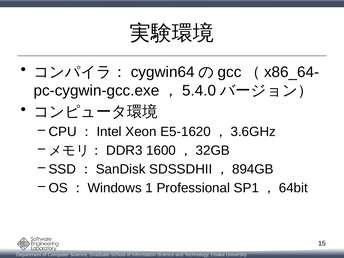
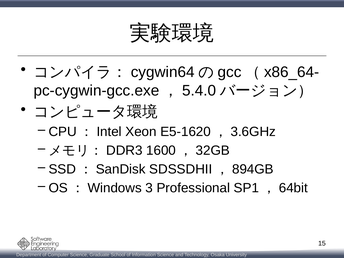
1: 1 -> 3 (149, 188)
